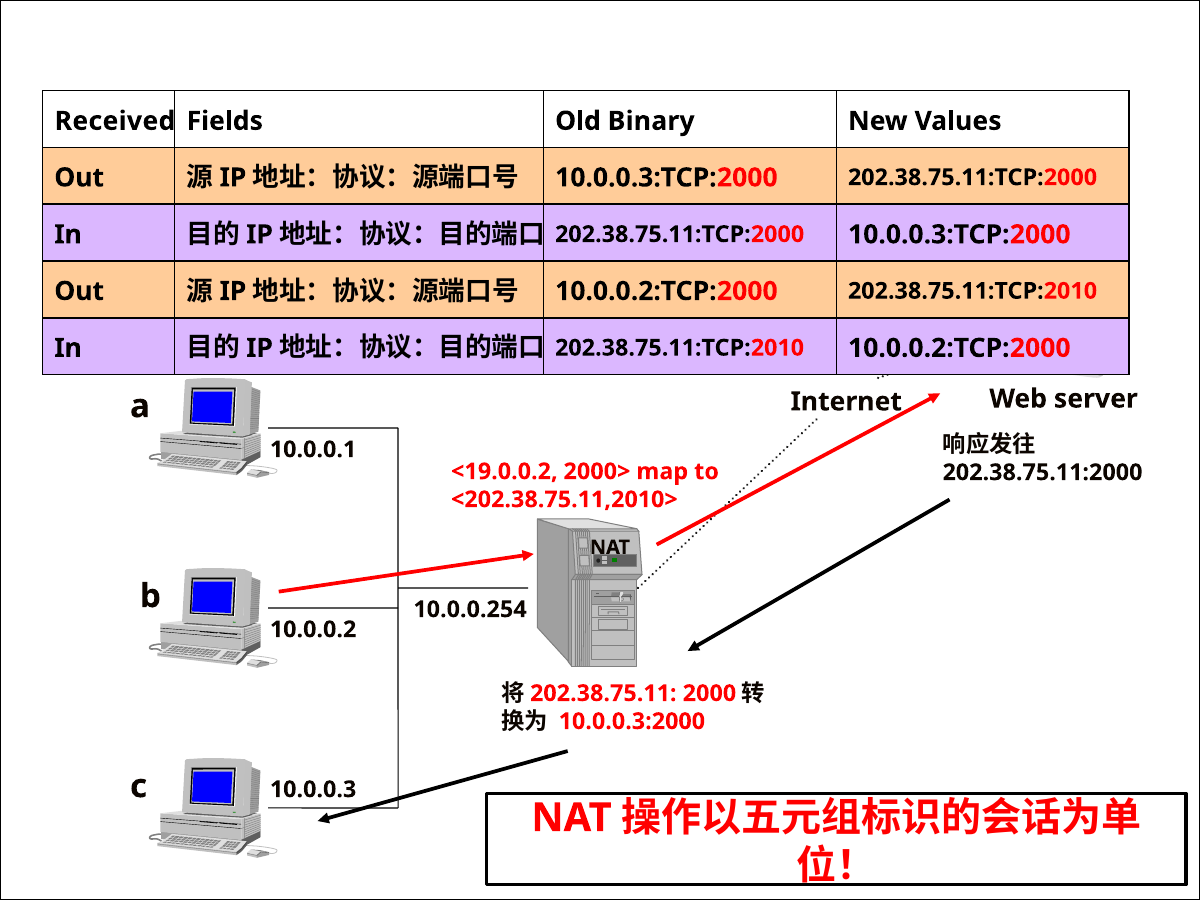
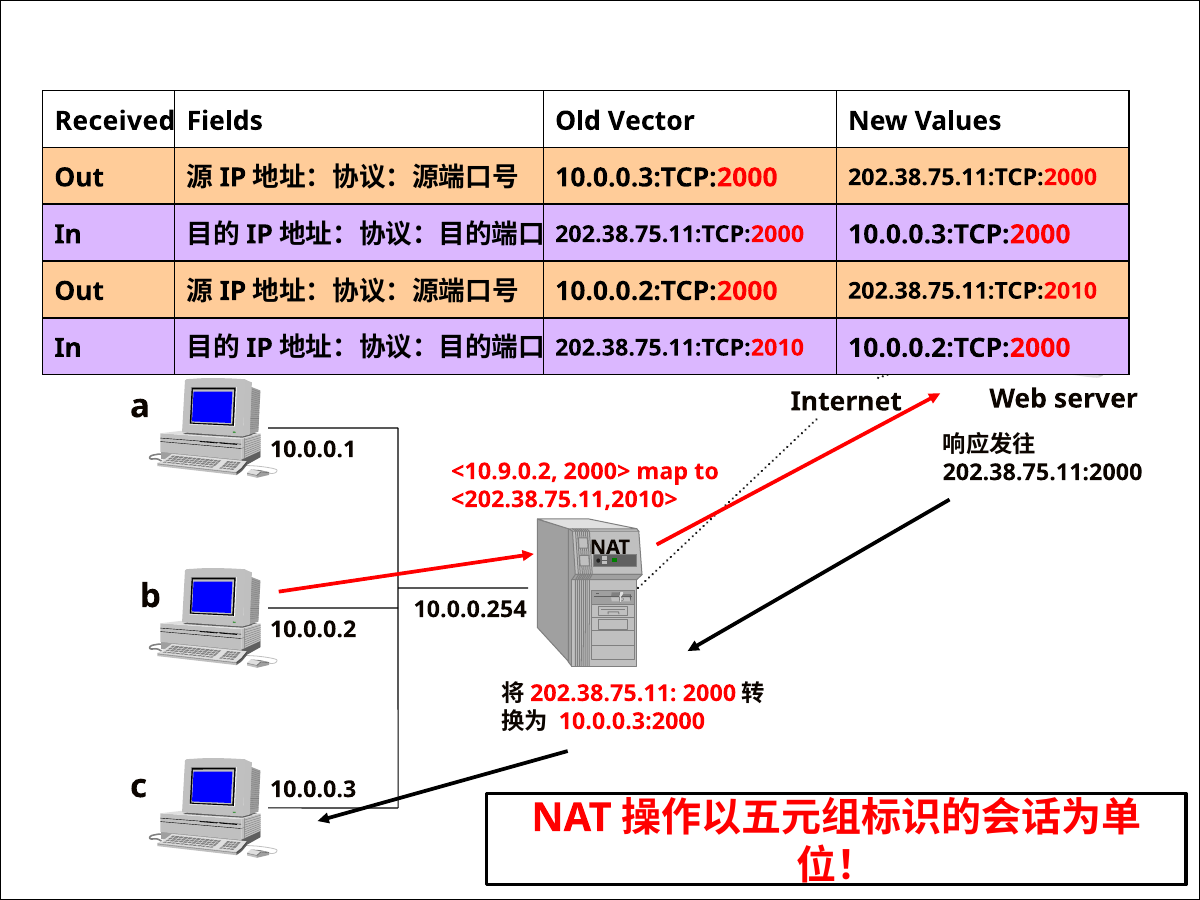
Binary: Binary -> Vector (651, 121)
<19.0.0.2: <19.0.0.2 -> <10.9.0.2 (504, 471)
